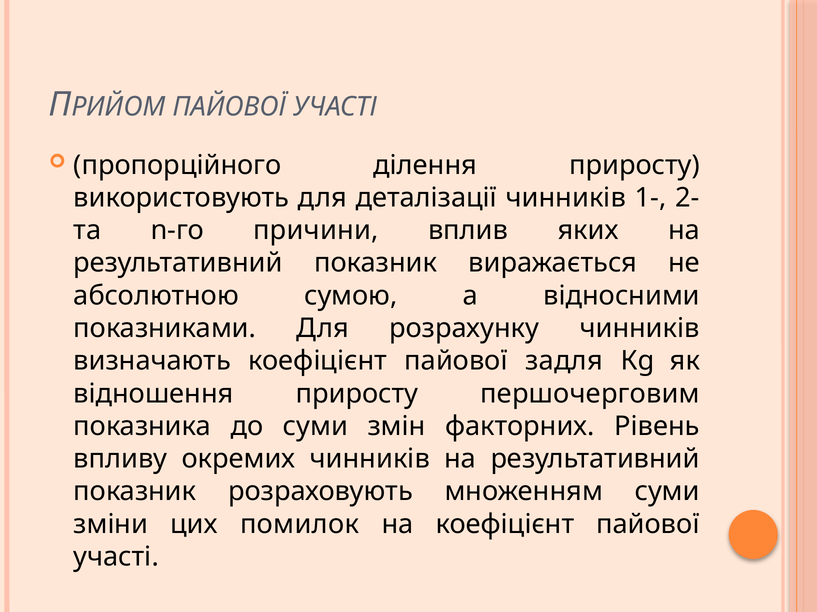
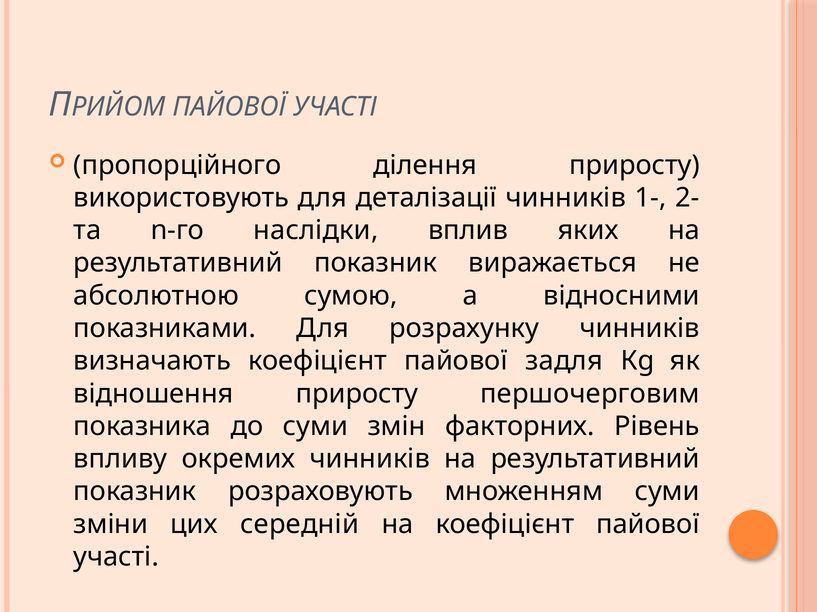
причини: причини -> наслідки (316, 231)
помилок: помилок -> середній (300, 525)
